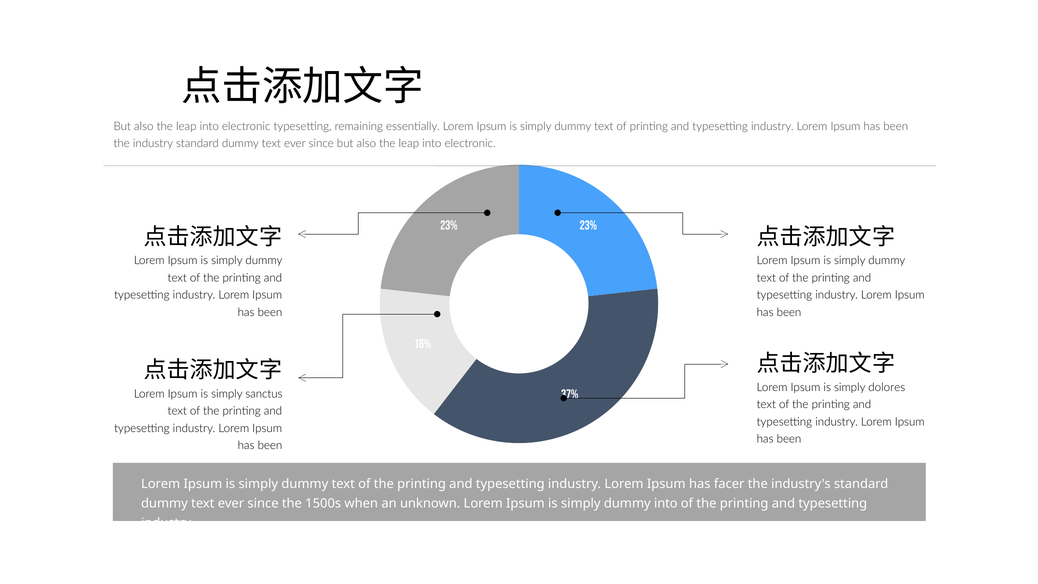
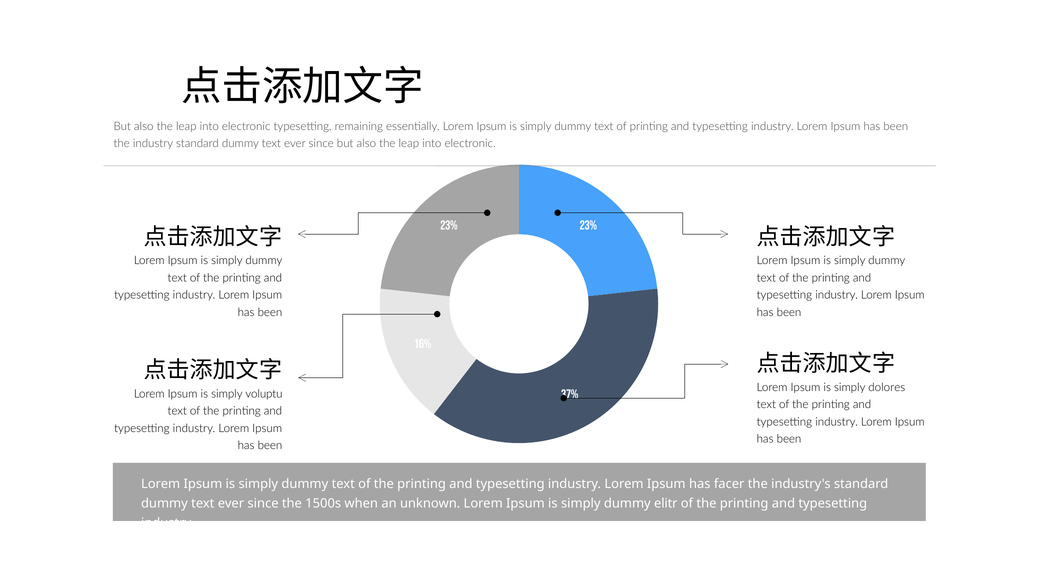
sanctus: sanctus -> voluptu (264, 394)
dummy into: into -> elitr (666, 504)
